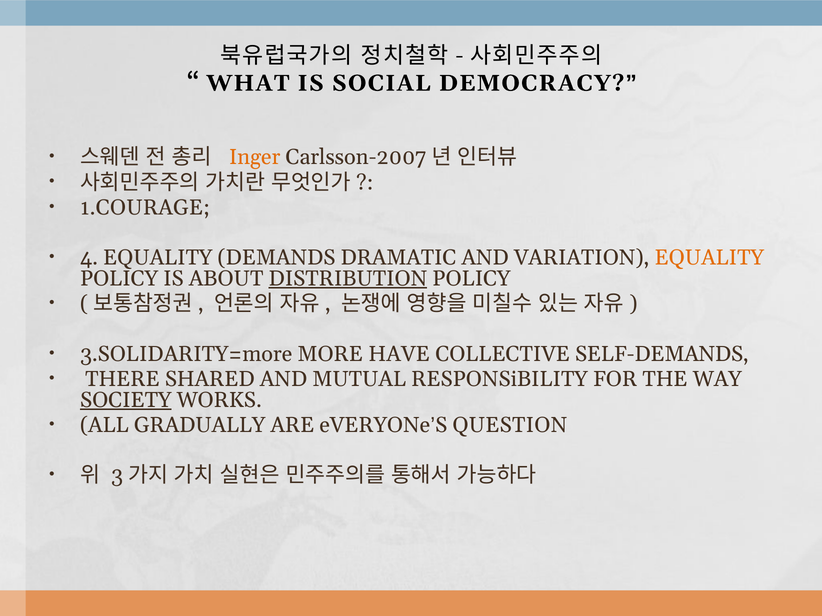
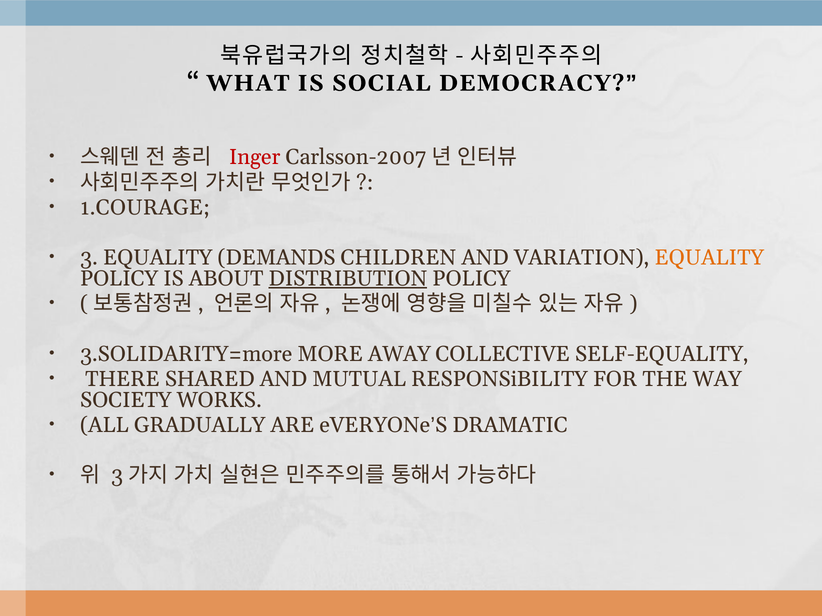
Inger colour: orange -> red (255, 157)
4: 4 -> 3 (89, 258)
DRAMATIC: DRAMATIC -> CHILDREN (398, 258)
HAVE: HAVE -> AWAY (399, 354)
SELF-DEMANDS: SELF-DEMANDS -> SELF-EQUALITY (662, 354)
SOCIETY underline: present -> none (126, 400)
QUESTION: QUESTION -> DRAMATIC (510, 425)
